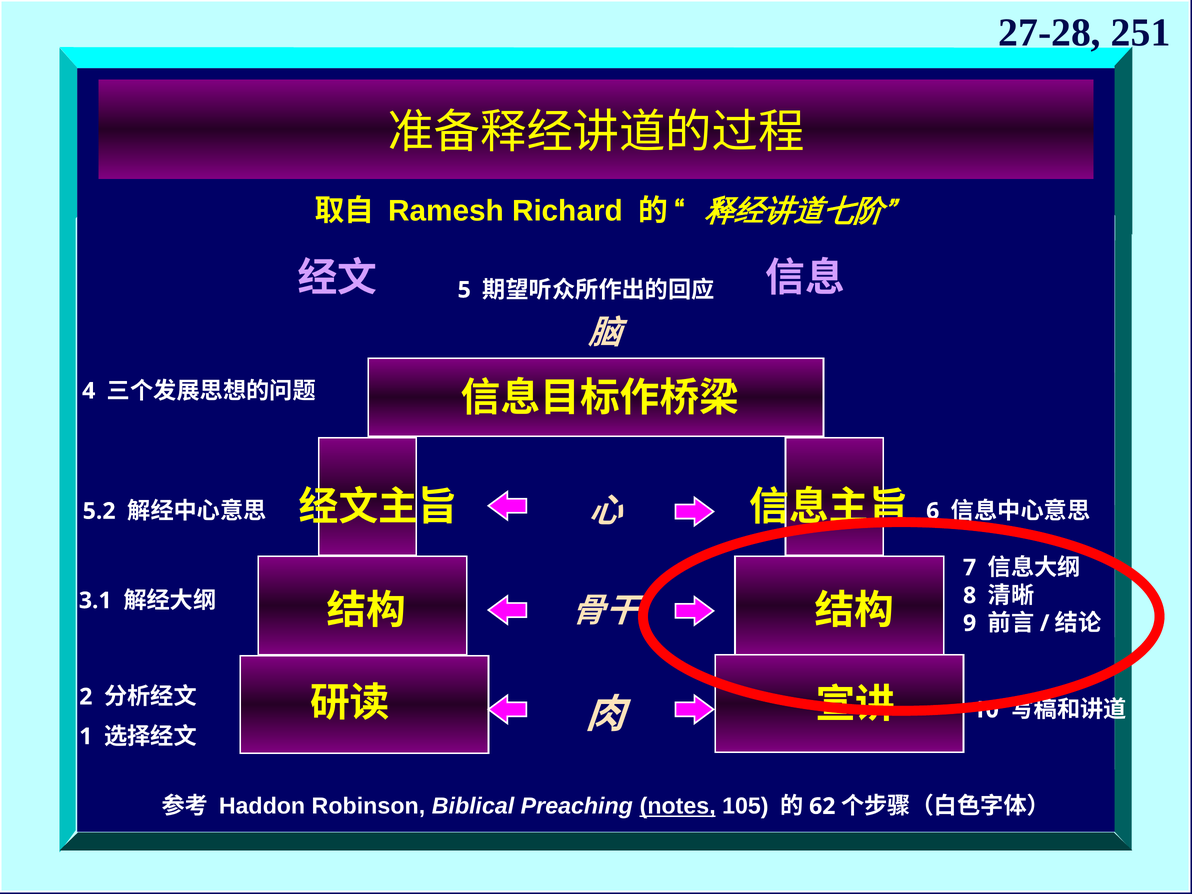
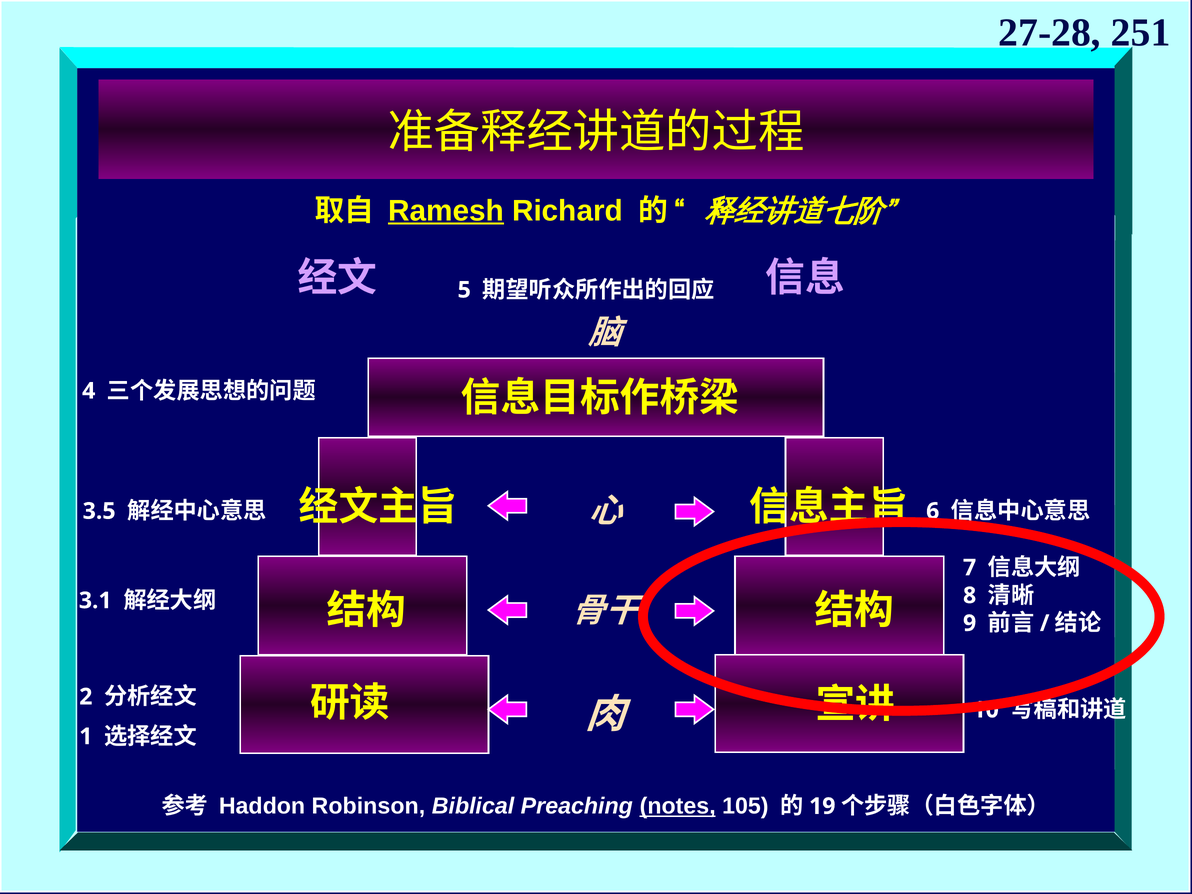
Ramesh underline: none -> present (446, 211)
5.2: 5.2 -> 3.5 (99, 511)
62: 62 -> 19 (822, 806)
